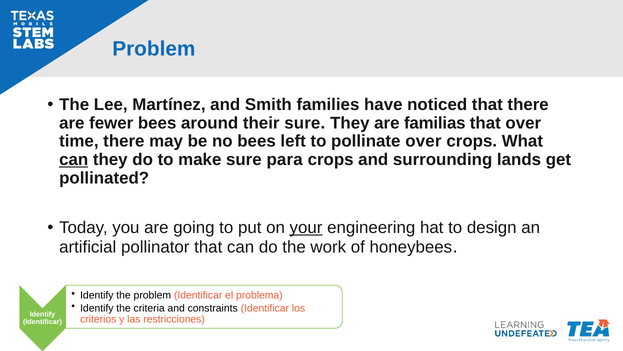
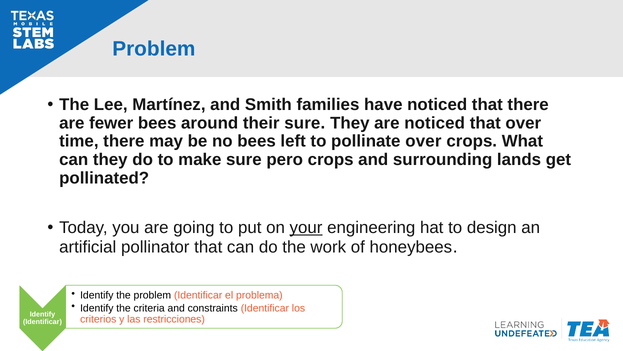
are familias: familias -> noticed (435, 123)
can underline: present -> none (74, 159)
para: para -> pero (285, 159)
